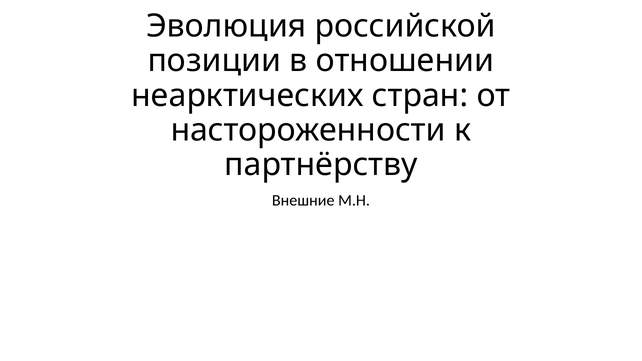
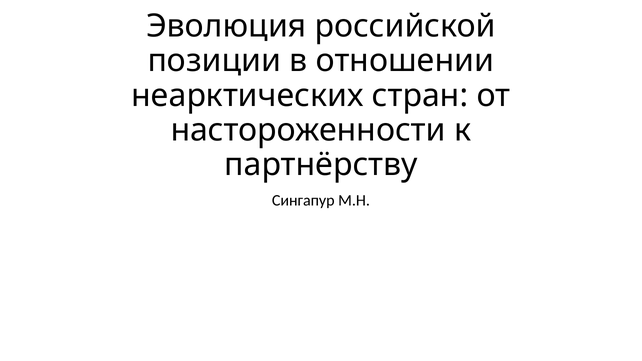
Внешние: Внешние -> Сингапур (303, 201)
